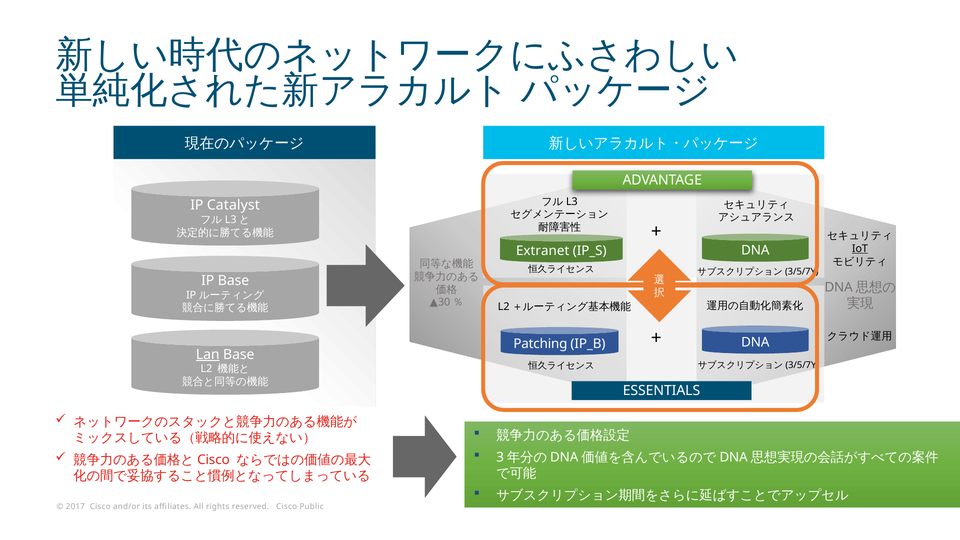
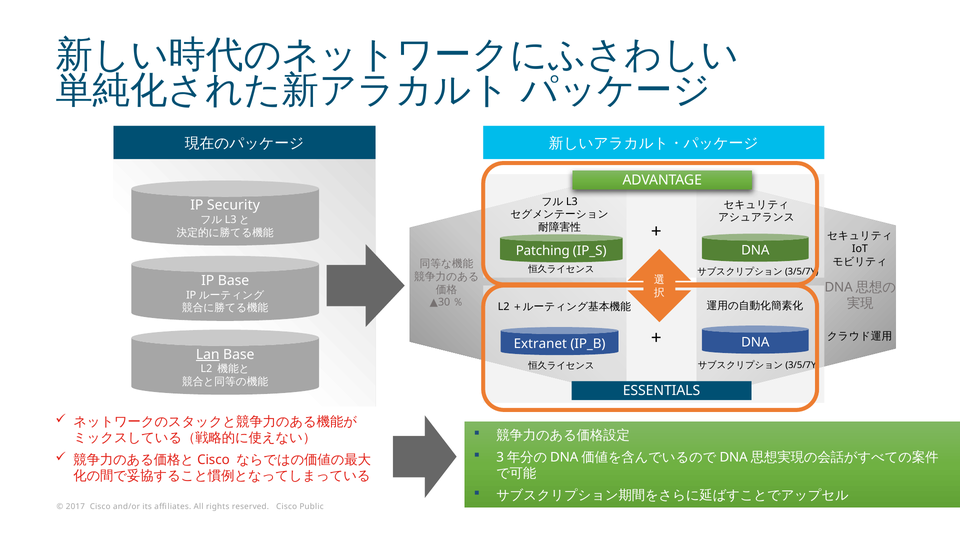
Catalyst: Catalyst -> Security (233, 205)
IoT underline: present -> none (860, 249)
Extranet: Extranet -> Patching (543, 251)
Patching: Patching -> Extranet (540, 344)
